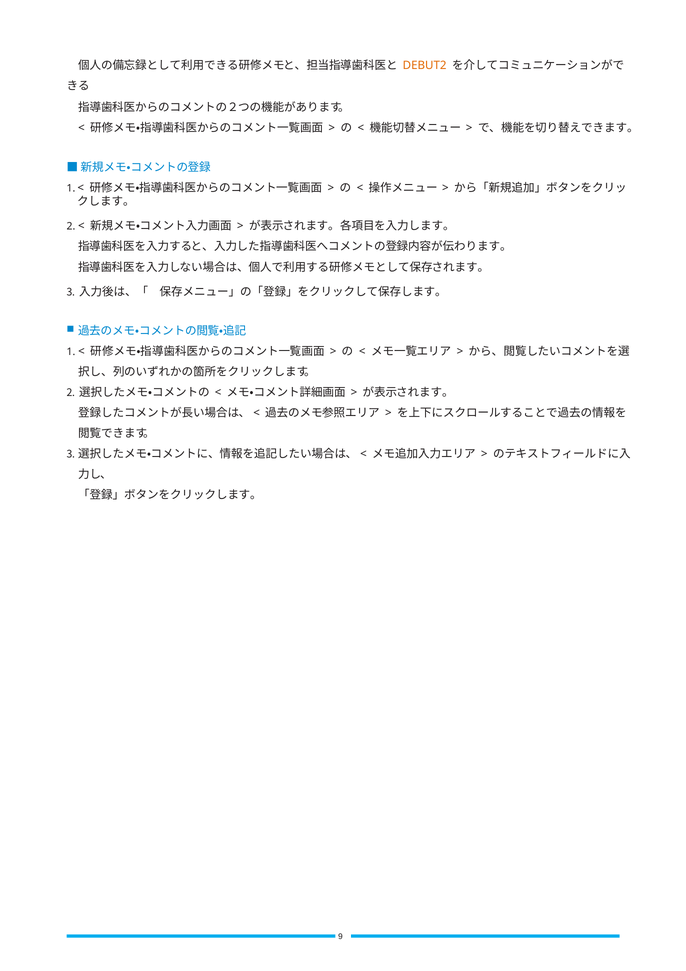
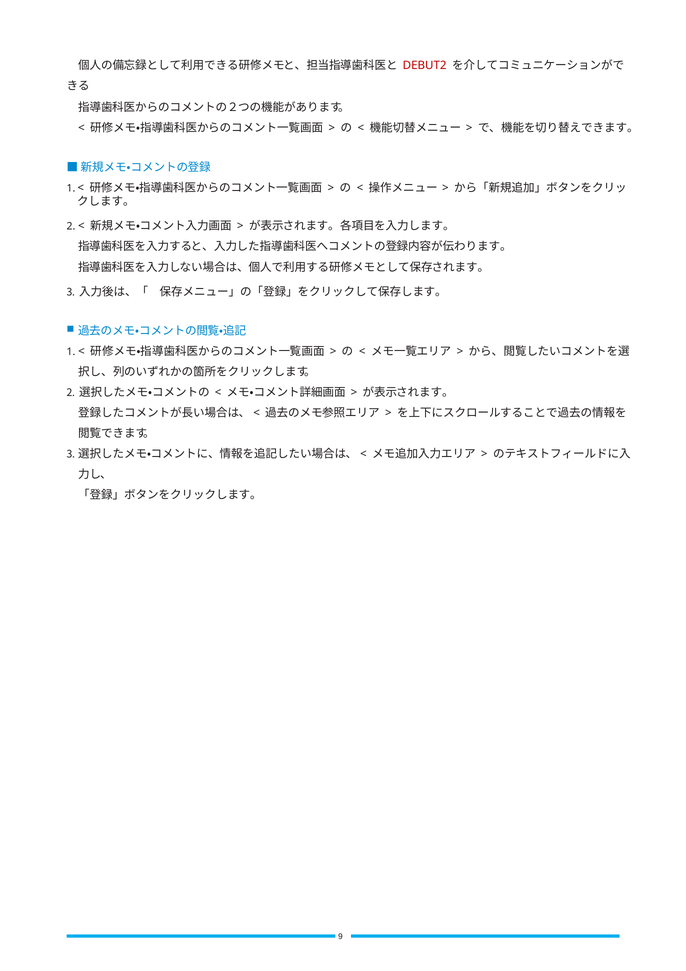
DEBUT2 colour: orange -> red (425, 65)
